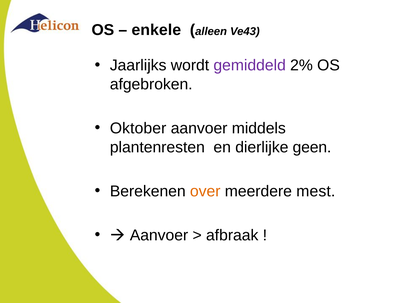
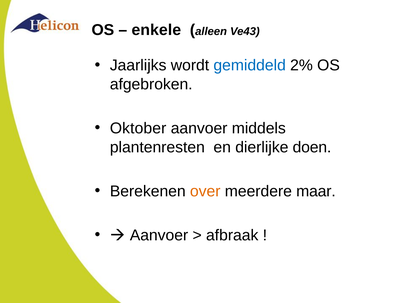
gemiddeld colour: purple -> blue (250, 65)
geen: geen -> doen (312, 147)
mest: mest -> maar (316, 191)
